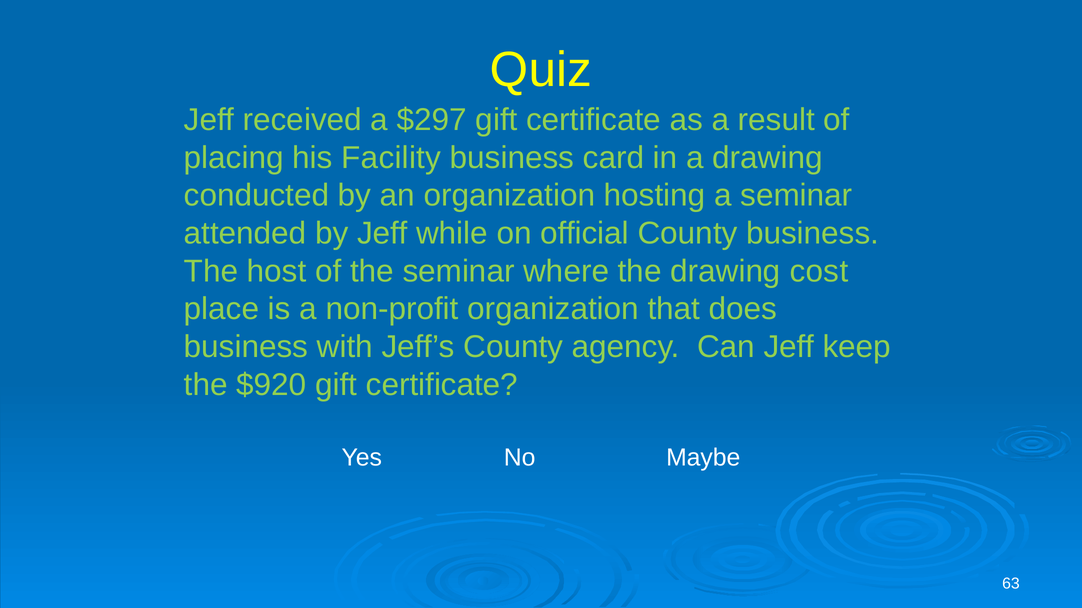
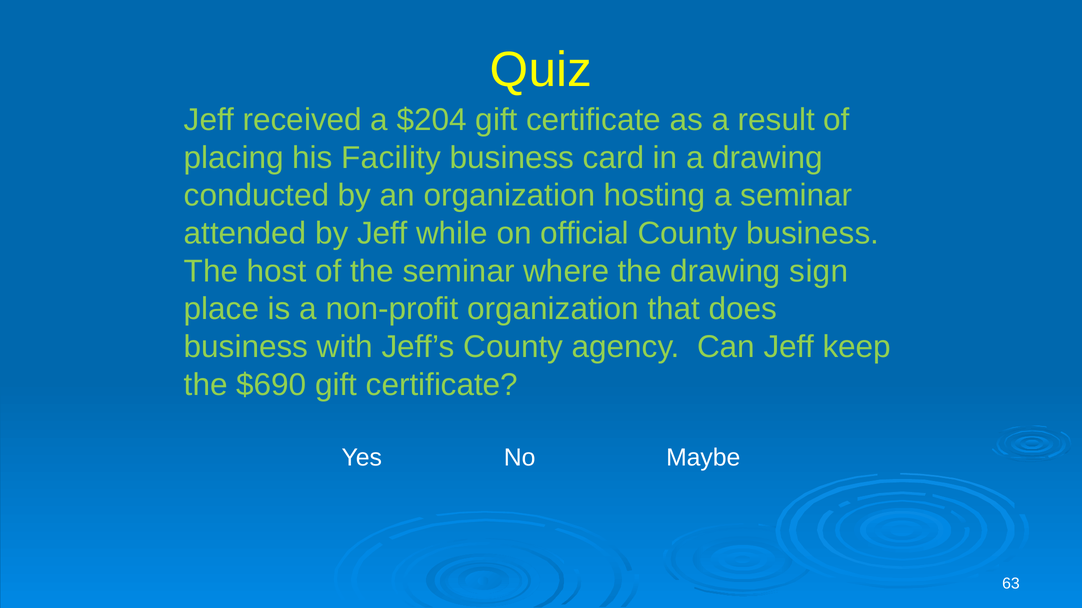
$297: $297 -> $204 (432, 120)
cost: cost -> sign (819, 271)
$920: $920 -> $690 (271, 385)
